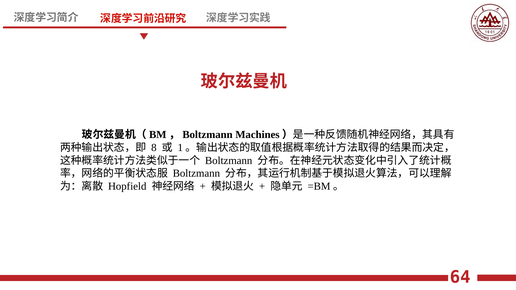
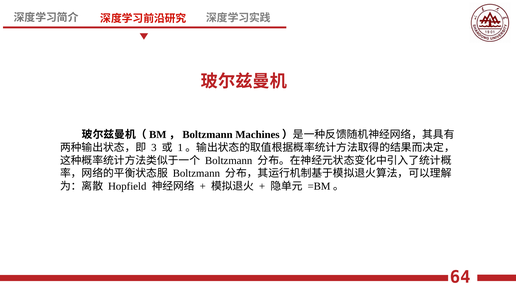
8: 8 -> 3 (154, 148)
